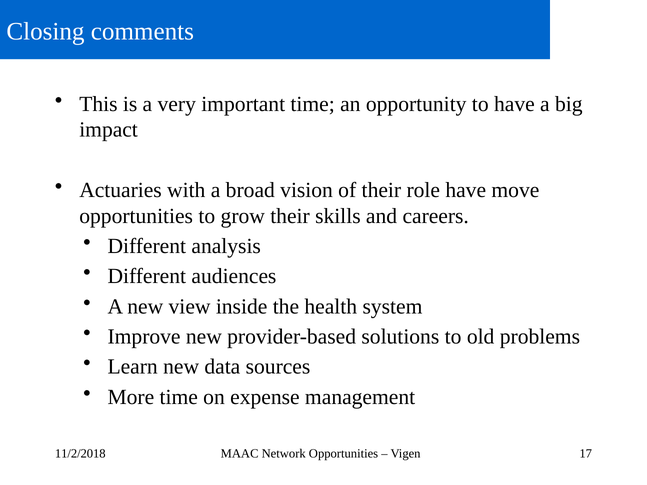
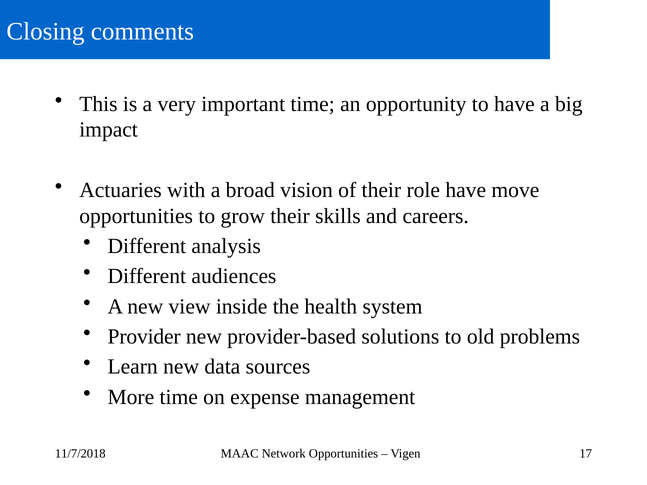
Improve: Improve -> Provider (144, 337)
11/2/2018: 11/2/2018 -> 11/7/2018 (80, 454)
